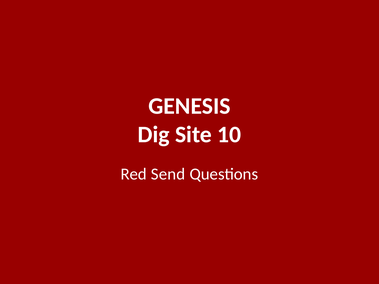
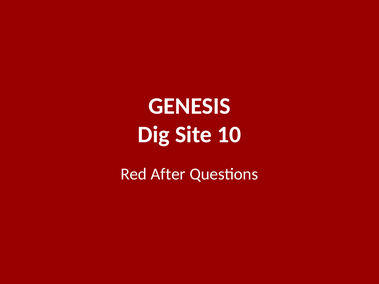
Send: Send -> After (168, 174)
